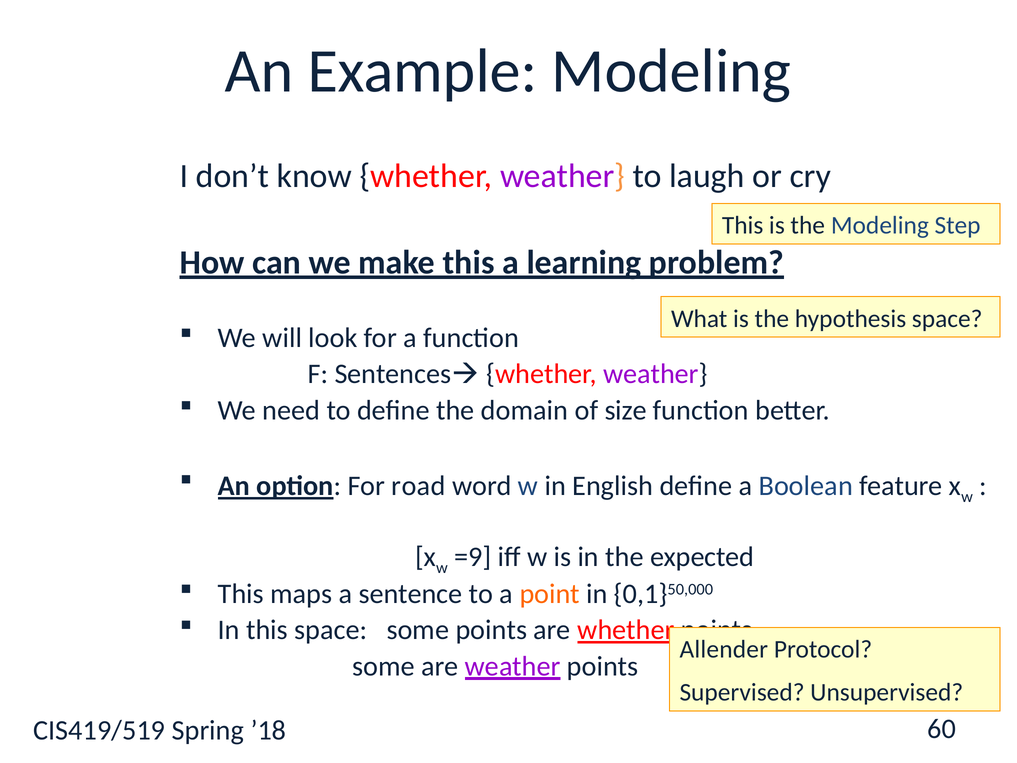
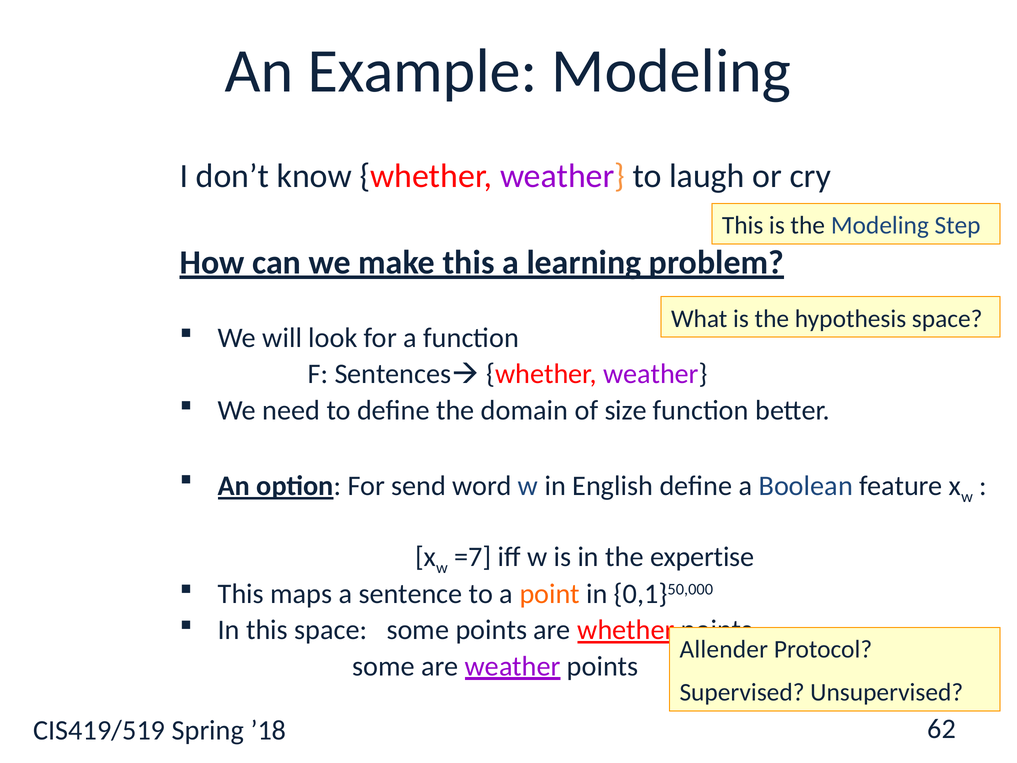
road: road -> send (419, 486)
=9: =9 -> =7 (473, 557)
expected: expected -> expertise (702, 557)
60: 60 -> 62 (942, 729)
